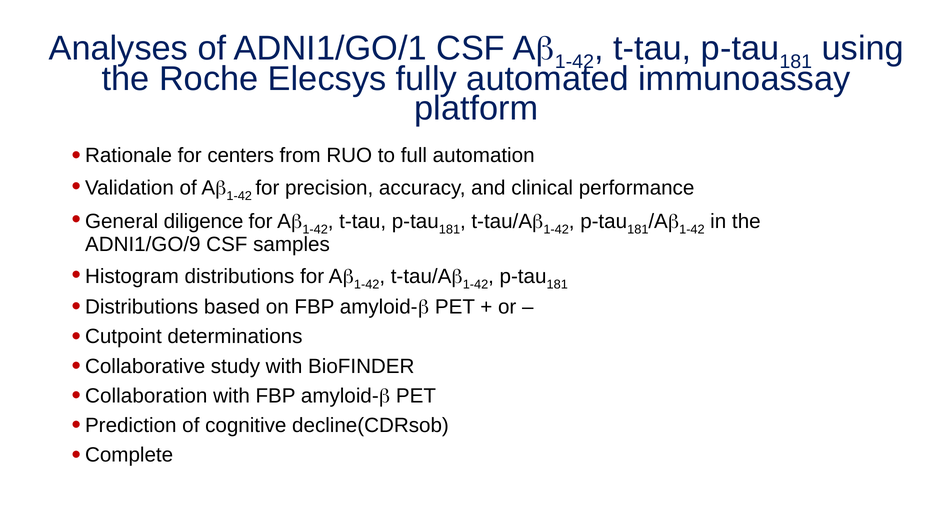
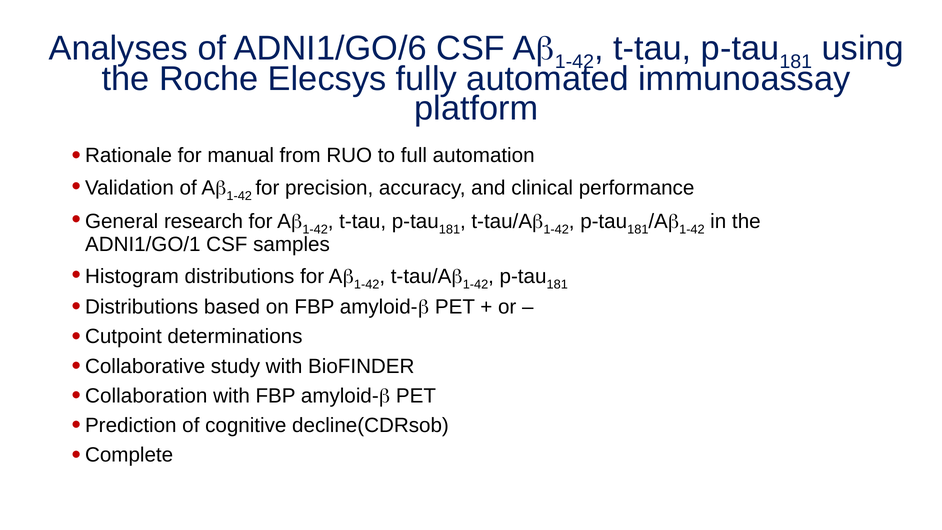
ADNI1/GO/1: ADNI1/GO/1 -> ADNI1/GO/6 (330, 48)
centers: centers -> manual (241, 156)
diligence: diligence -> research (204, 221)
ADNI1/GO/9: ADNI1/GO/9 -> ADNI1/GO/1 (143, 244)
